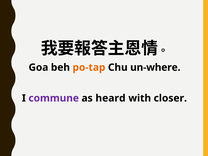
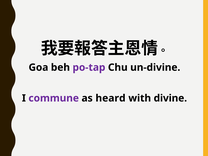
po-tap colour: orange -> purple (89, 67)
un-where: un-where -> un-divine (155, 67)
closer: closer -> divine (170, 98)
